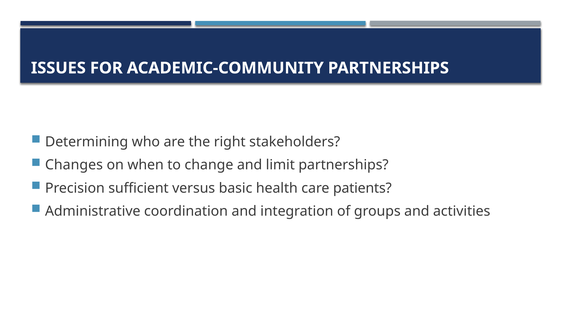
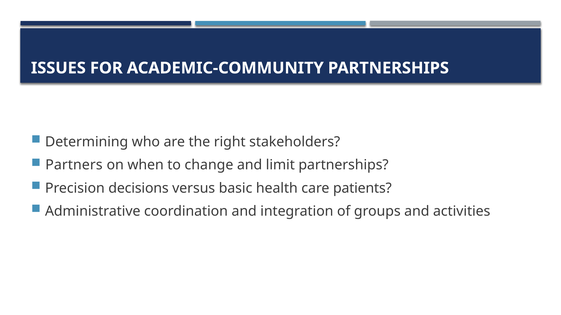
Changes: Changes -> Partners (74, 165)
sufficient: sufficient -> decisions (139, 188)
